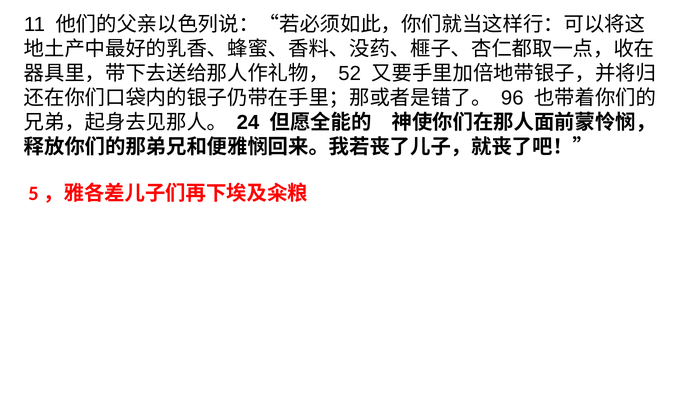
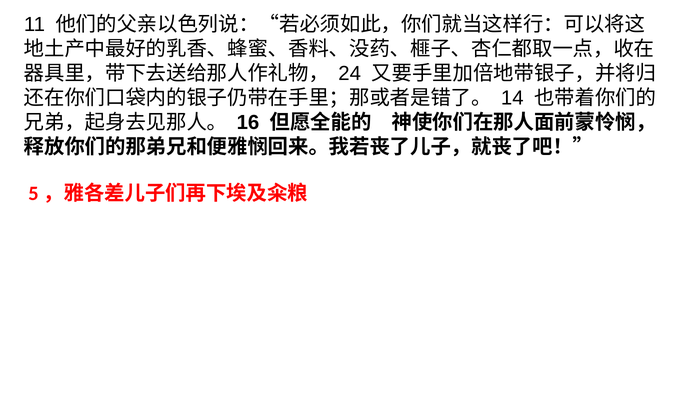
52: 52 -> 24 (350, 73)
96: 96 -> 14 (512, 98)
24: 24 -> 16 (248, 122)
